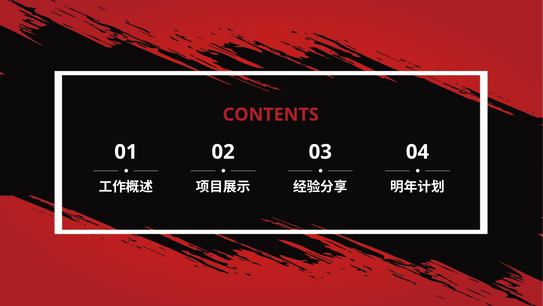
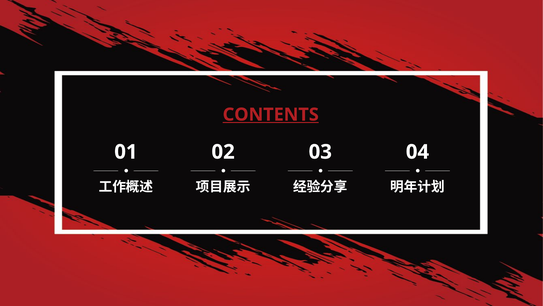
CONTENTS underline: none -> present (271, 114)
